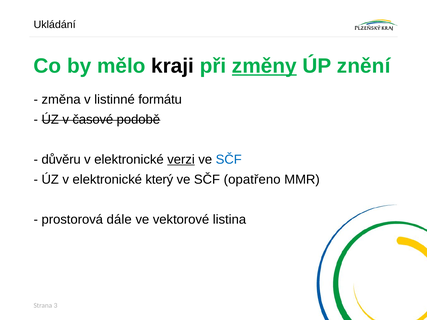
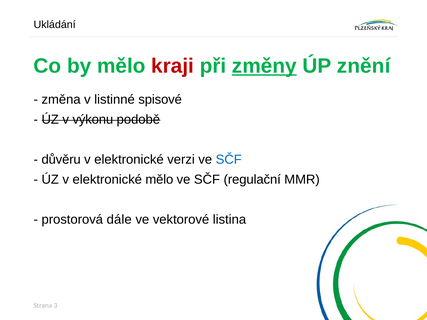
kraji colour: black -> red (173, 66)
formátu: formátu -> spisové (160, 100)
časové: časové -> výkonu (93, 120)
verzi underline: present -> none (181, 160)
elektronické který: který -> mělo (159, 180)
opatřeno: opatřeno -> regulační (252, 180)
